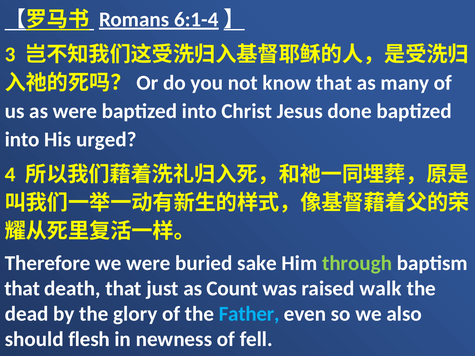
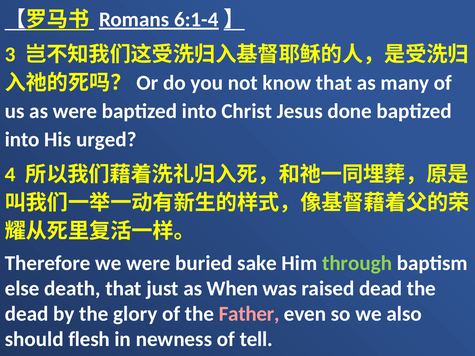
that: that -> else (22, 289)
Count: Count -> When (232, 289)
raised walk: walk -> dead (381, 289)
Father colour: light blue -> pink (249, 314)
fell: fell -> tell (256, 339)
